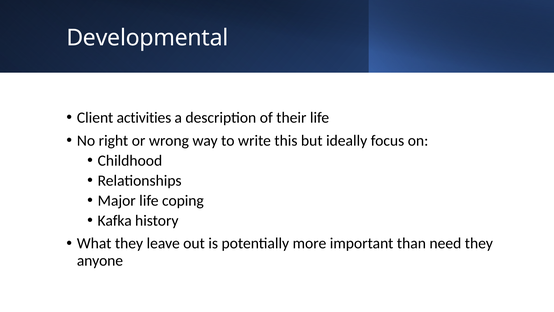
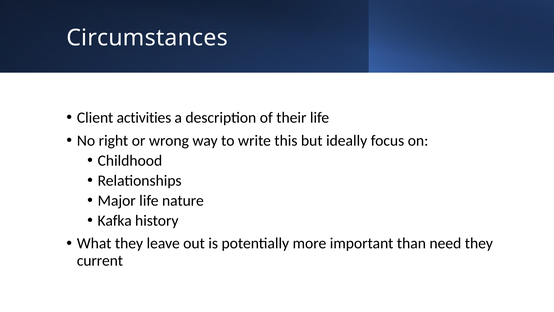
Developmental: Developmental -> Circumstances (147, 38)
coping: coping -> nature (183, 200)
anyone: anyone -> current (100, 260)
